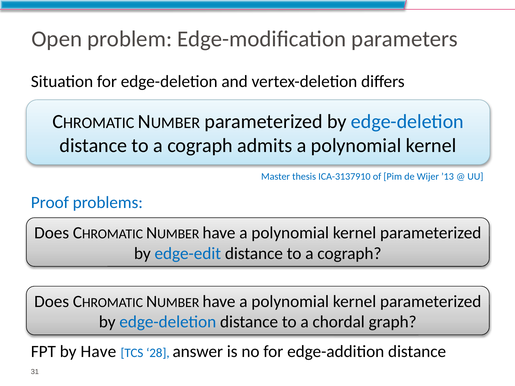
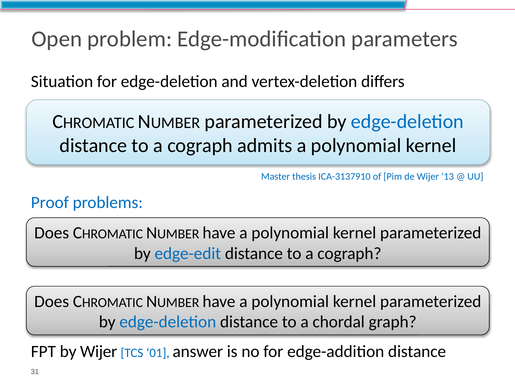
by Have: Have -> Wijer (99, 352)
28: 28 -> 01 (158, 353)
